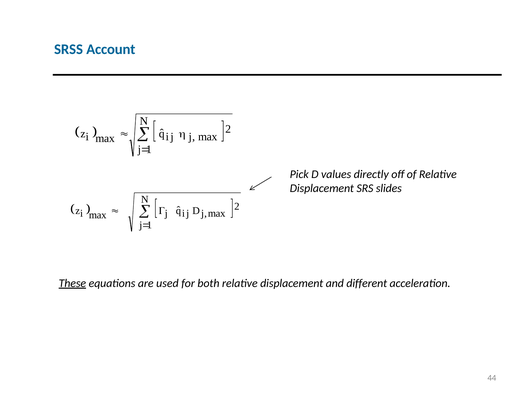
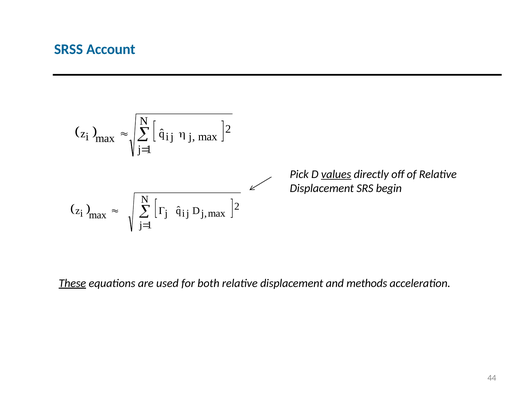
values underline: none -> present (336, 174)
slides: slides -> begin (389, 188)
different: different -> methods (367, 283)
